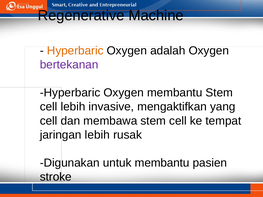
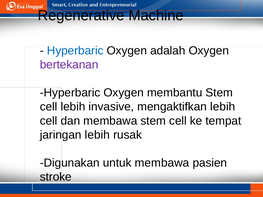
Hyperbaric colour: orange -> blue (75, 51)
mengaktifkan yang: yang -> lebih (223, 107)
untuk membantu: membantu -> membawa (162, 163)
